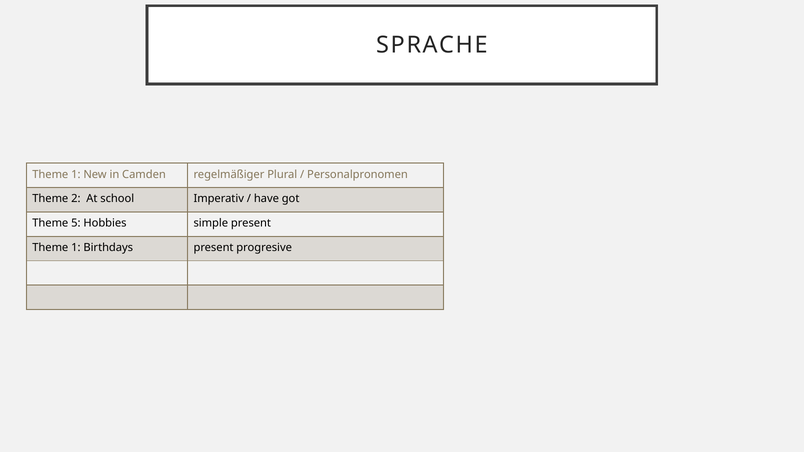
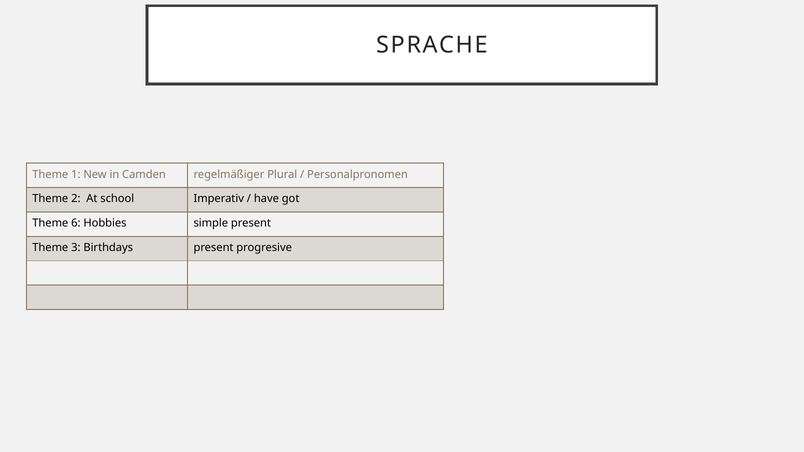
5: 5 -> 6 (76, 223)
1: 1 -> 3 (76, 248)
